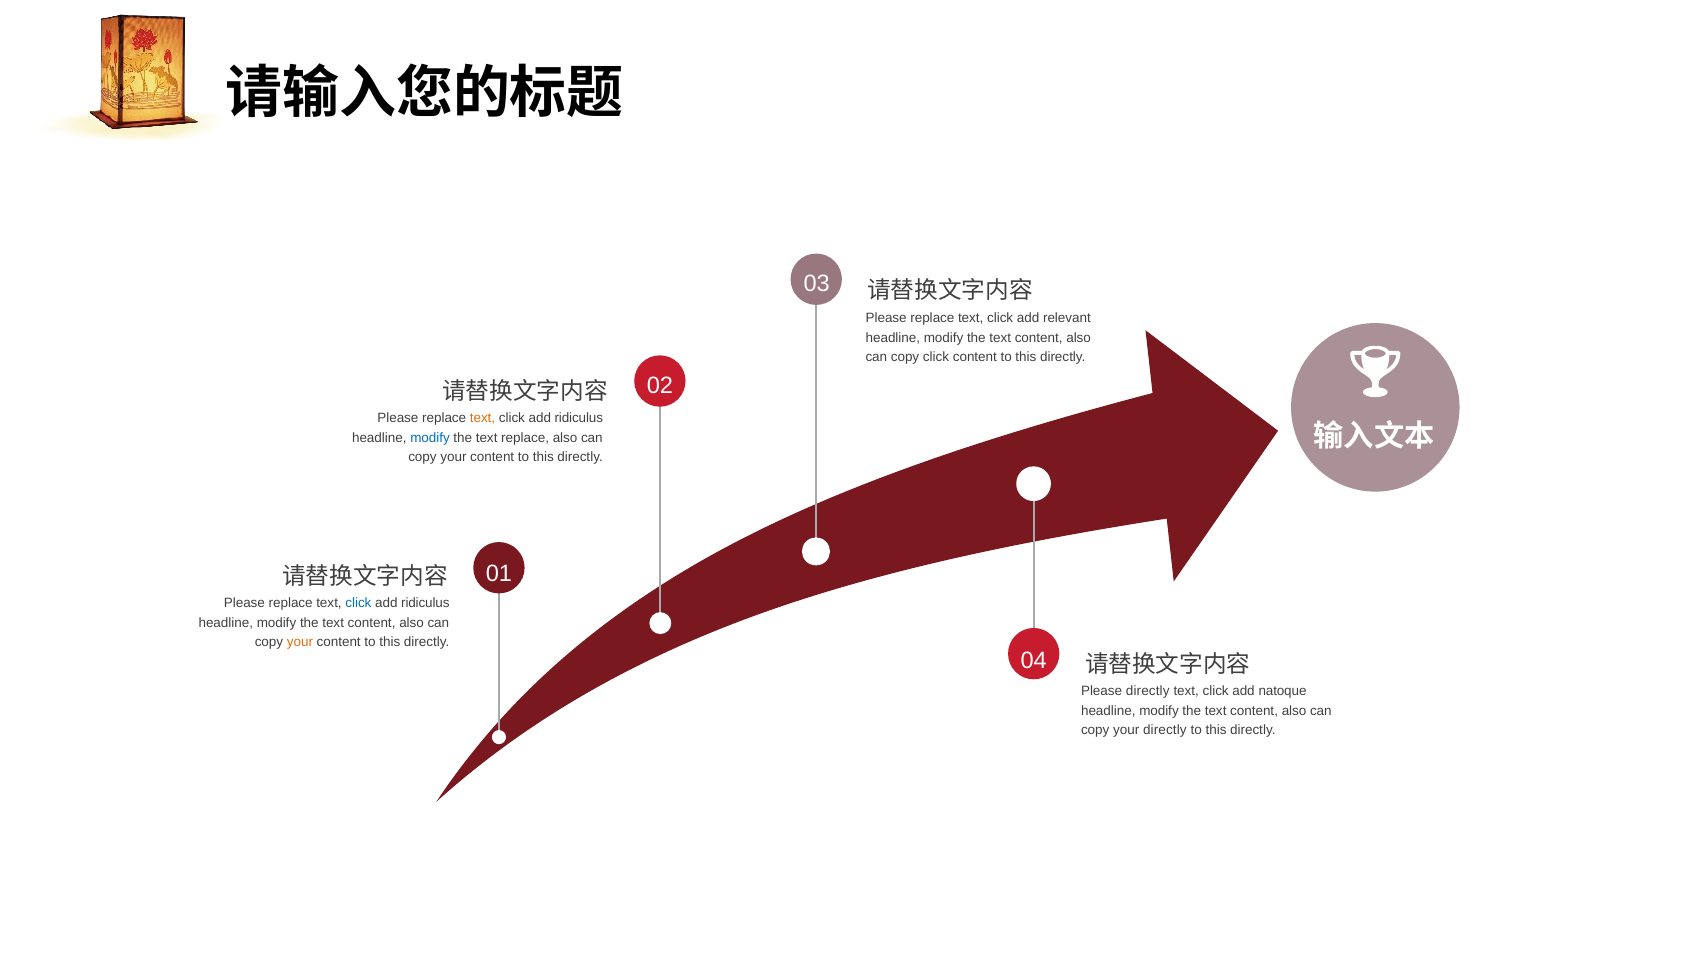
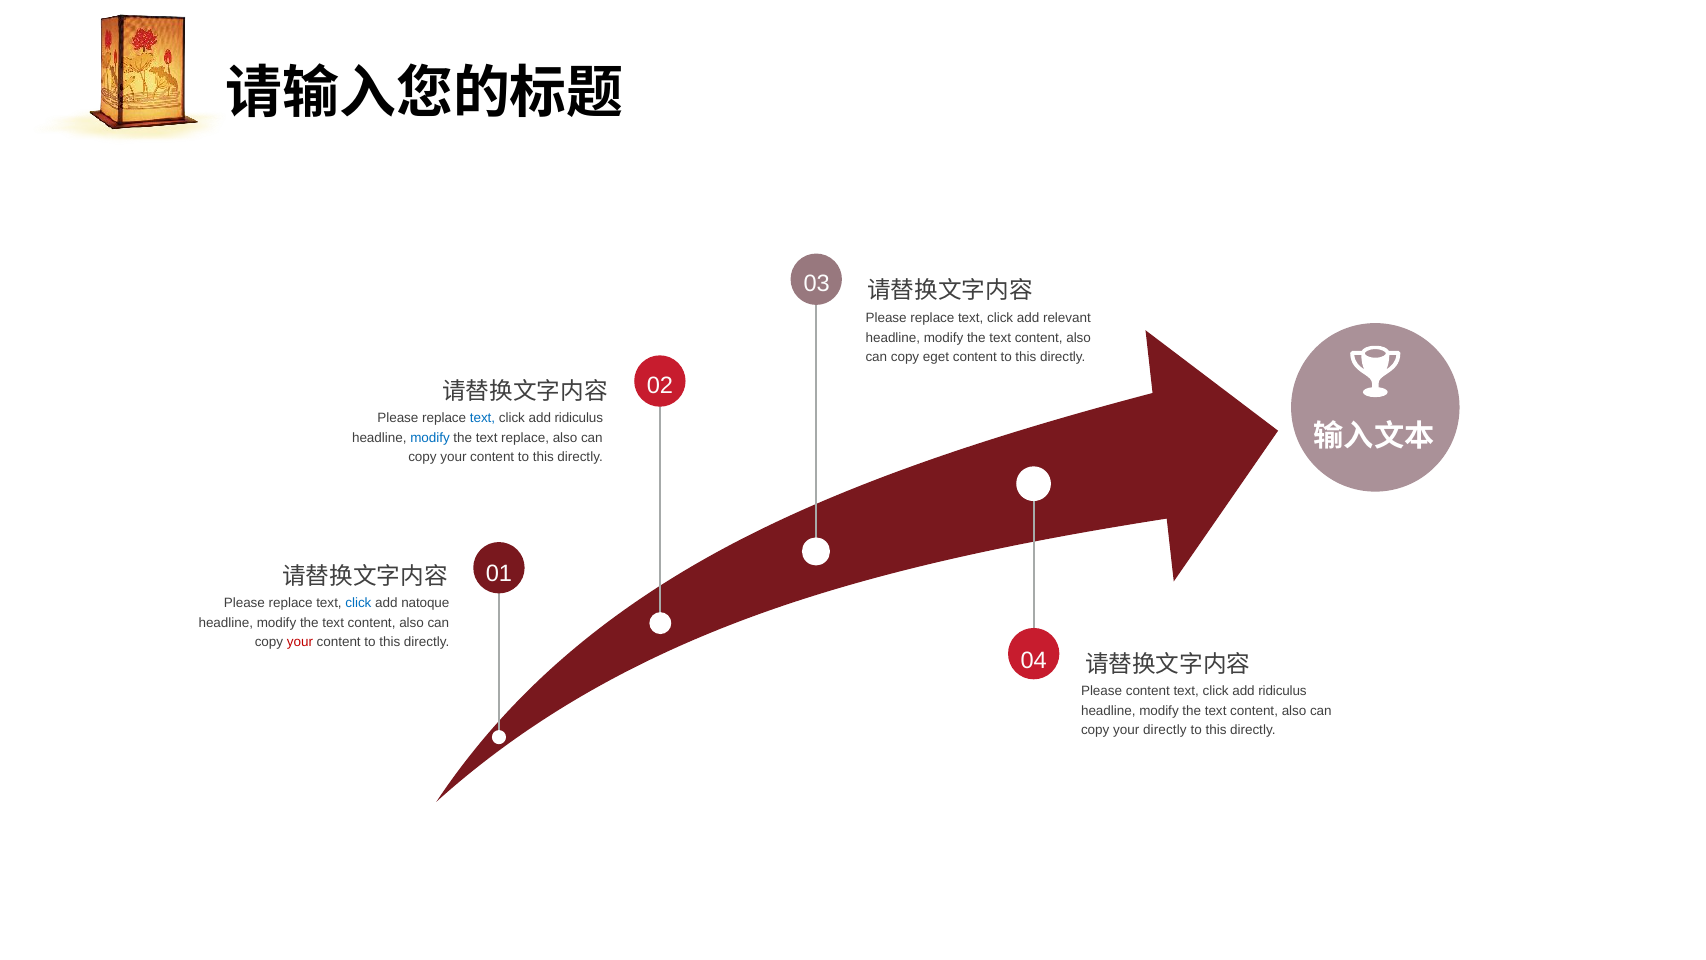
copy click: click -> eget (936, 357)
text colour: orange -> blue (483, 418)
ridiculus: ridiculus -> natoque (425, 603)
your colour: orange -> red (300, 642)
Please directly: directly -> content (1148, 691)
natoque: natoque -> ridiculus (1283, 691)
